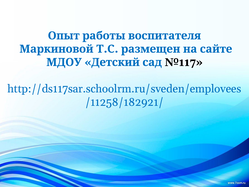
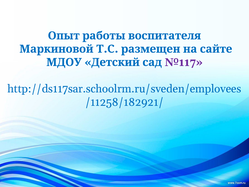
№117 colour: black -> purple (184, 62)
